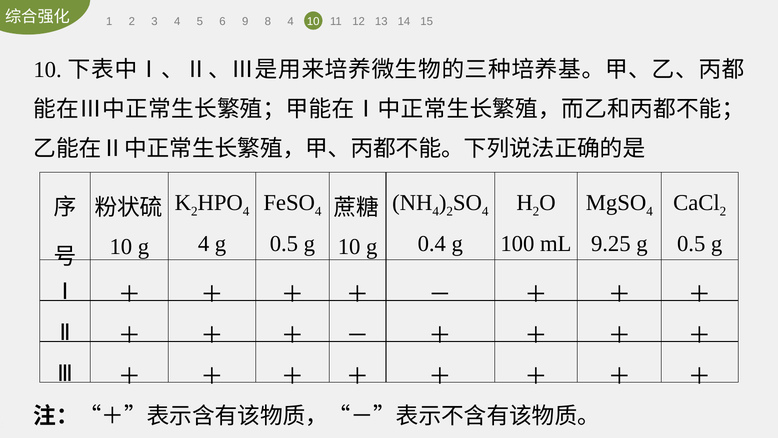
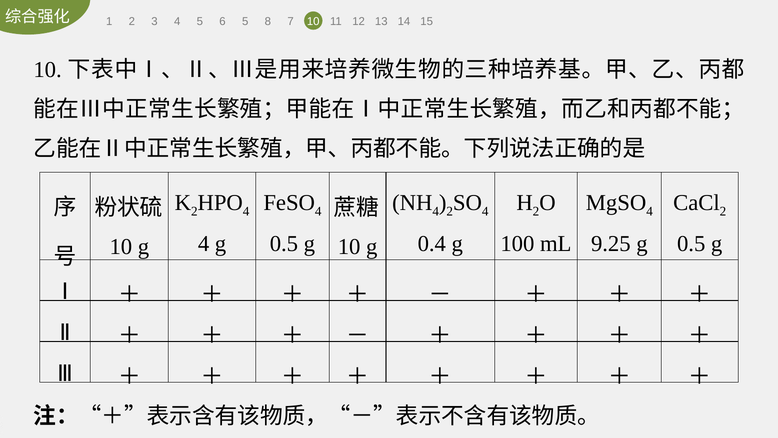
6 9: 9 -> 5 (245, 21)
8 4: 4 -> 7 (291, 21)
